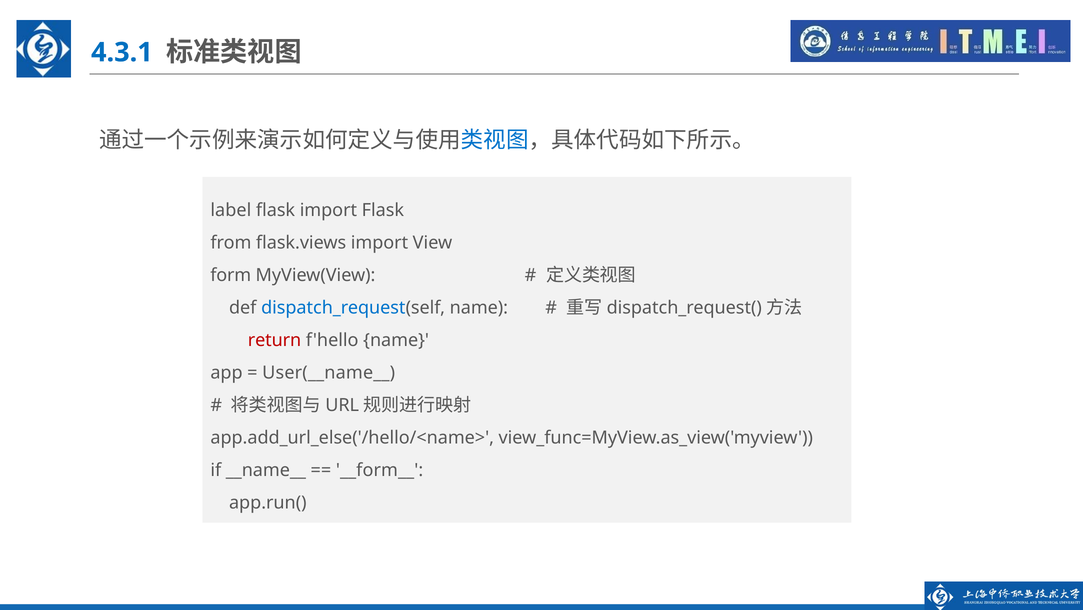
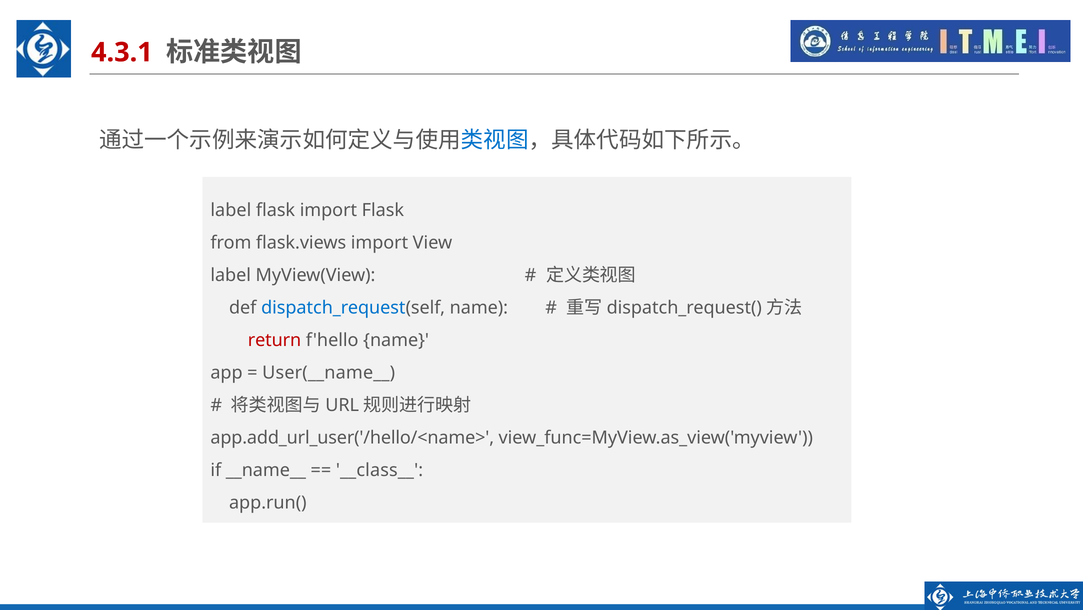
4.3.1 colour: blue -> red (122, 52)
form: form -> label (231, 275)
app.add_url_else('/hello/<name>: app.add_url_else('/hello/<name> -> app.add_url_user('/hello/<name> (352, 437)
__form__: __form__ -> __class__ (380, 470)
